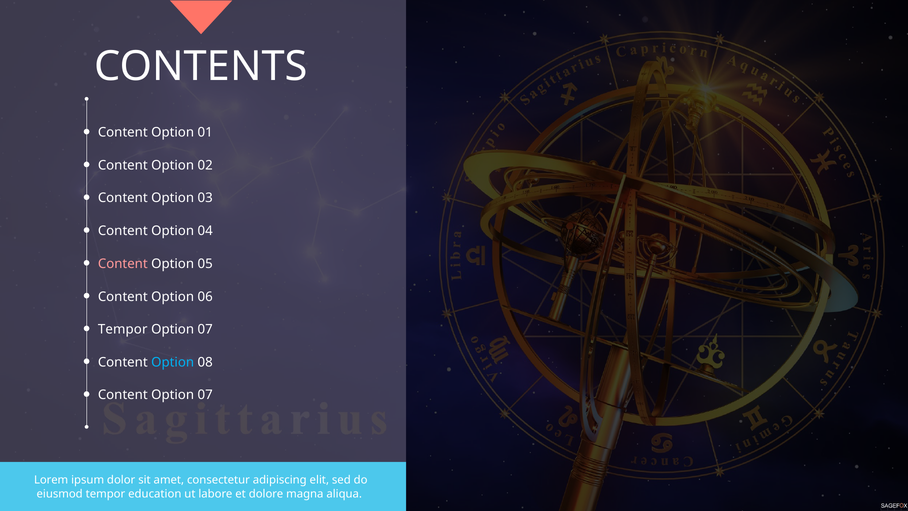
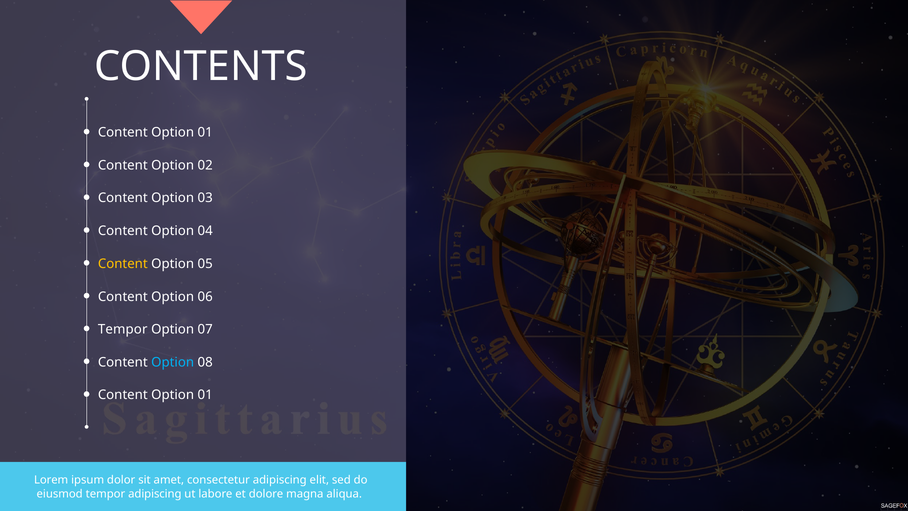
Content colour: pink -> yellow (123, 264)
07: 07 -> 01 (205, 395)
tempor education: education -> adipiscing (155, 494)
